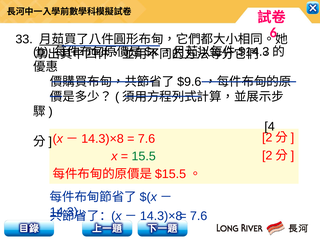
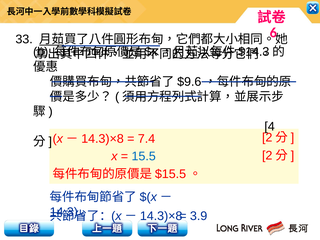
7.6: 7.6 -> 7.4 (146, 139)
15.5 colour: green -> blue (144, 156)
7.6: 7.6 -> 3.9 (199, 216)
